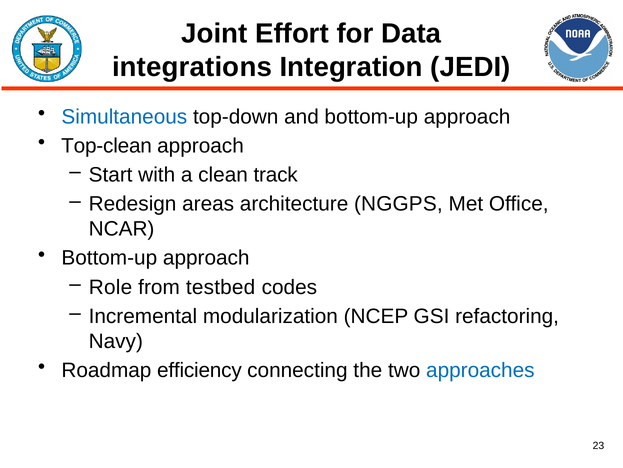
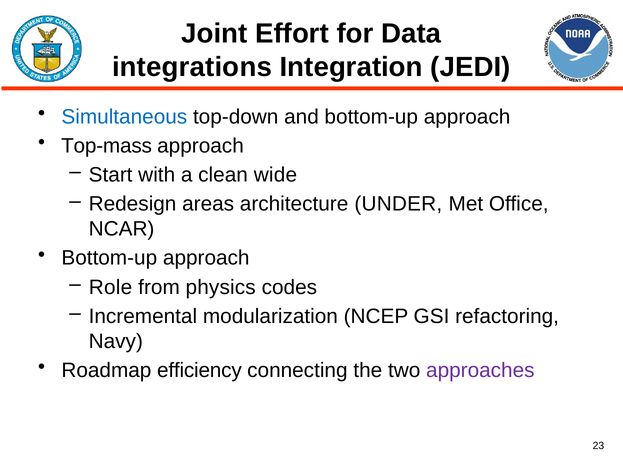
Top-clean: Top-clean -> Top-mass (107, 146)
track: track -> wide (275, 175)
NGGPS: NGGPS -> UNDER (398, 204)
testbed: testbed -> physics (221, 287)
approaches colour: blue -> purple (480, 370)
